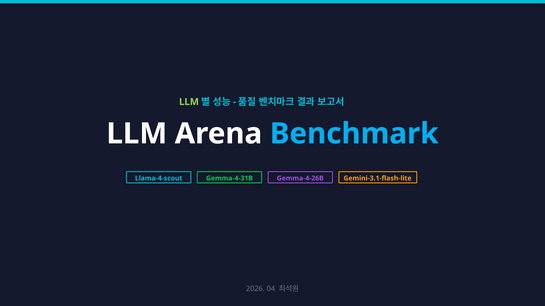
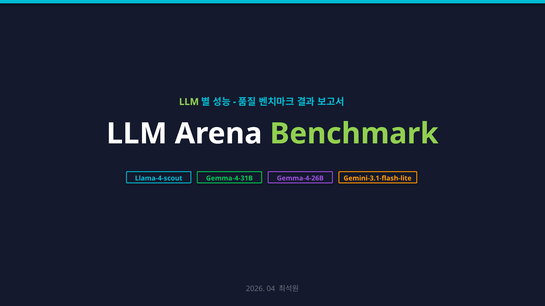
Benchmark colour: light blue -> light green (354, 134)
